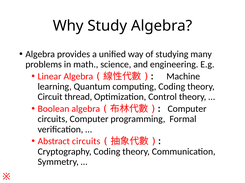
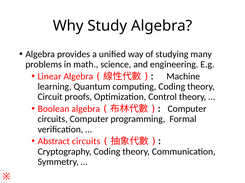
thread: thread -> proofs (78, 97)
